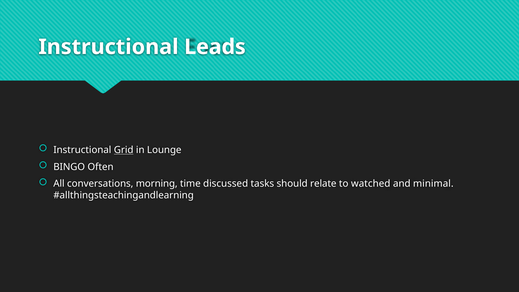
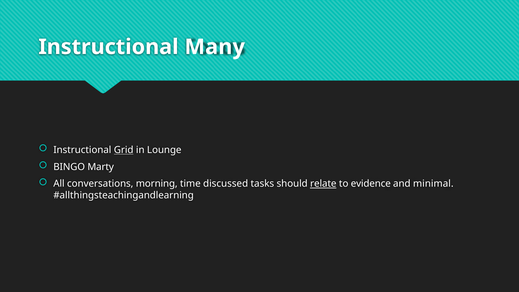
Leads: Leads -> Many (215, 47)
Often: Often -> Marty (101, 167)
relate underline: none -> present (323, 184)
watched: watched -> evidence (371, 184)
